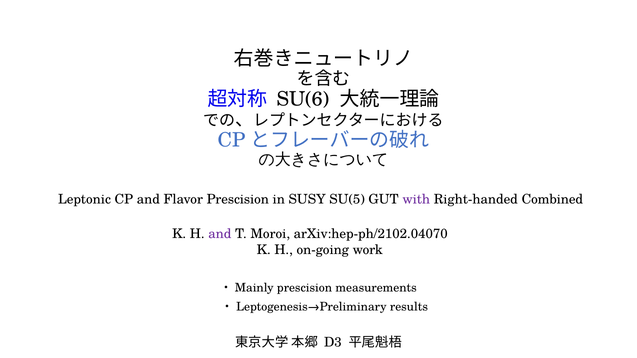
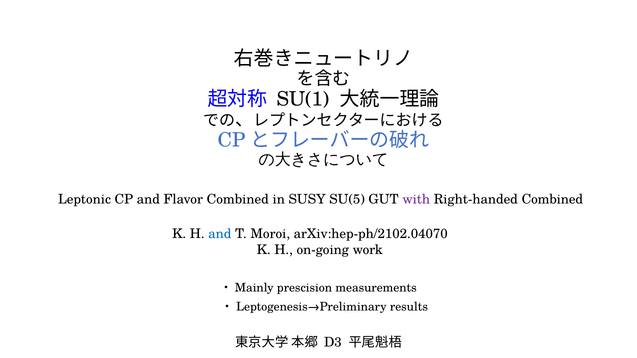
SU(6: SU(6 -> SU(1 (303, 99)
Flavor Prescision: Prescision -> Combined (238, 199)
and colour: purple -> blue (220, 234)
